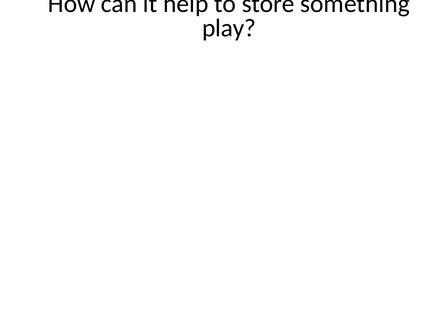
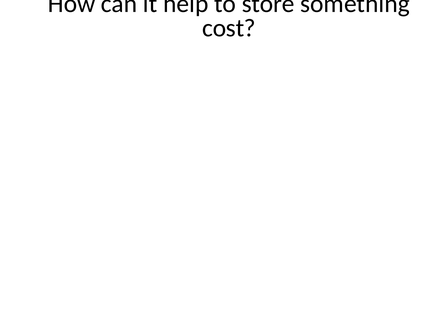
play: play -> cost (229, 28)
